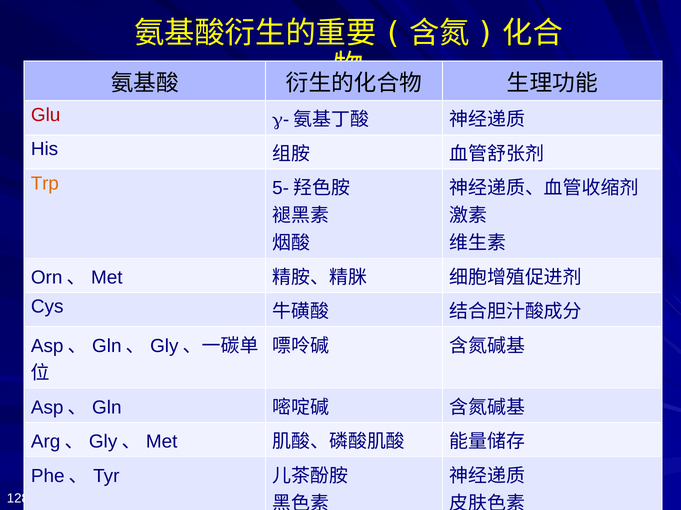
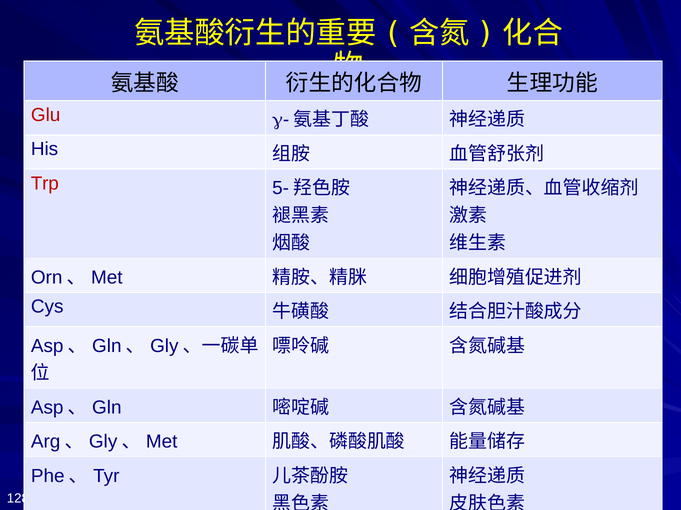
Trp colour: orange -> red (45, 184)
